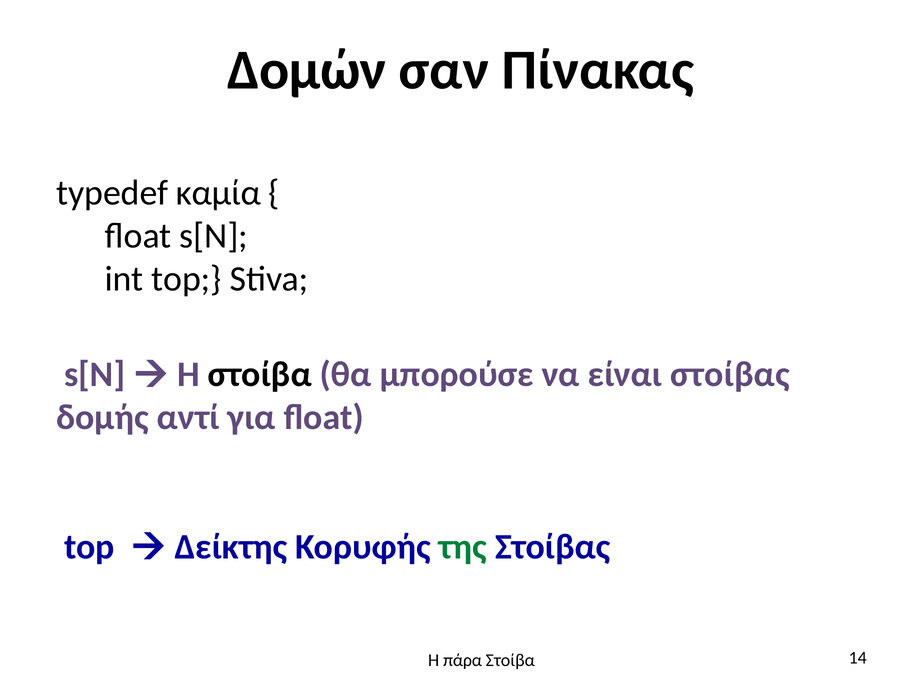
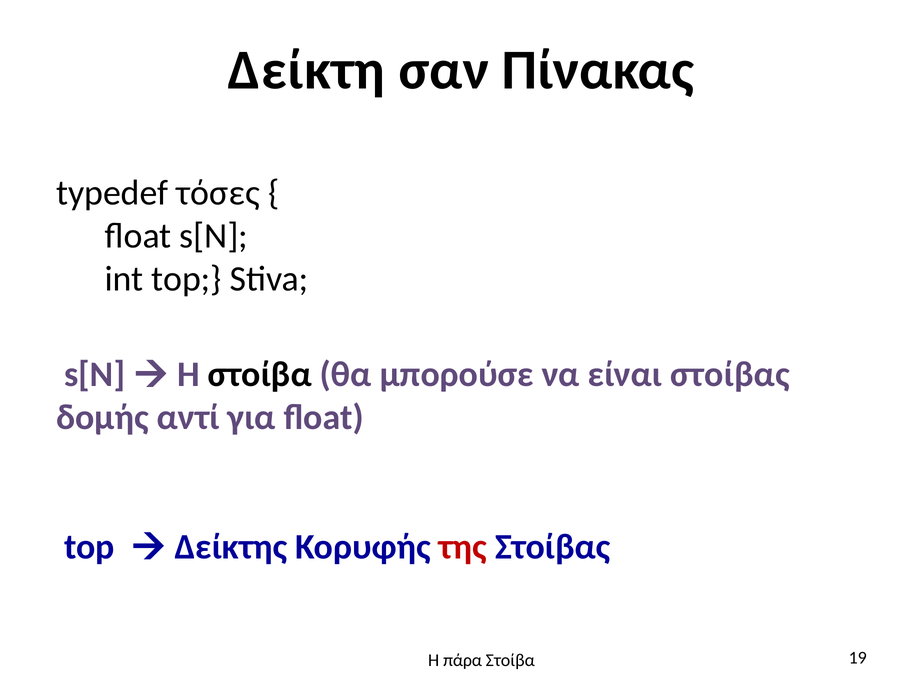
Δομών: Δομών -> Δείκτη (306, 70)
καμία: καμία -> τόσες (218, 193)
της colour: green -> red (463, 546)
14: 14 -> 19 (858, 657)
